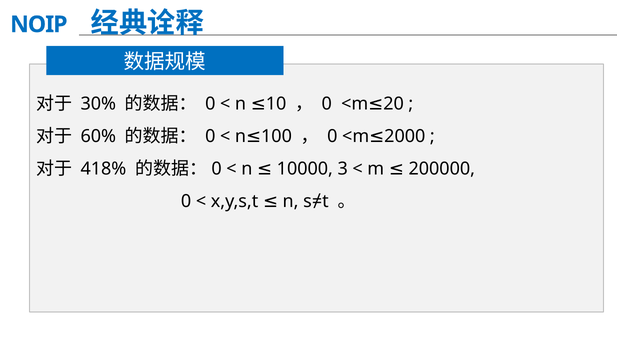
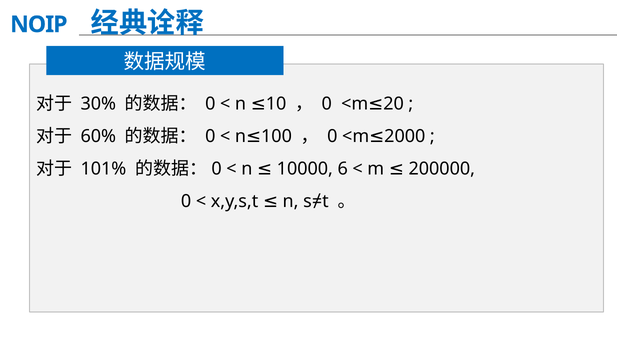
418%: 418% -> 101% (103, 169)
3: 3 -> 6 (343, 169)
